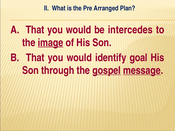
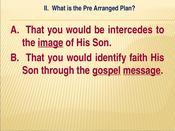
goal: goal -> faith (139, 58)
